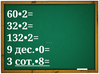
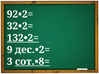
60•2=: 60•2= -> 92•2= (20, 14)
132•2= underline: none -> present (23, 38)
дес.•0=: дес.•0= -> дес.•2= (32, 50)
